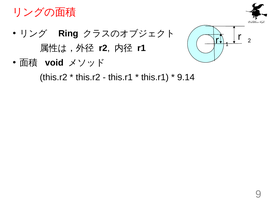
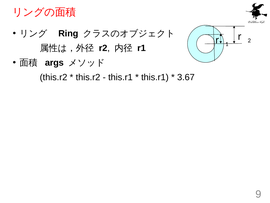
void: void -> args (54, 63)
9.14: 9.14 -> 3.67 (186, 77)
